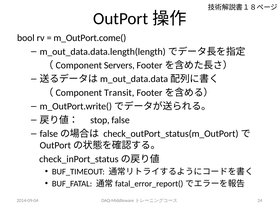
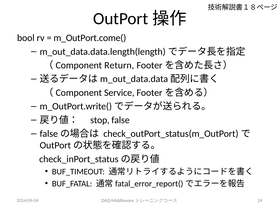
Servers: Servers -> Return (119, 65)
Transit: Transit -> Service (119, 92)
